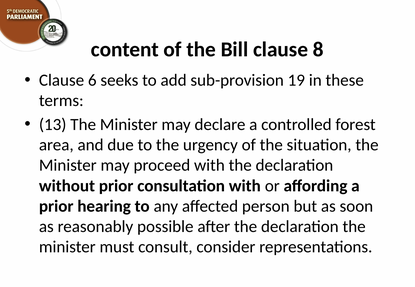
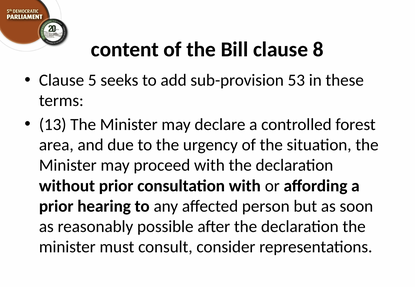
6: 6 -> 5 (92, 80)
19: 19 -> 53 (296, 80)
